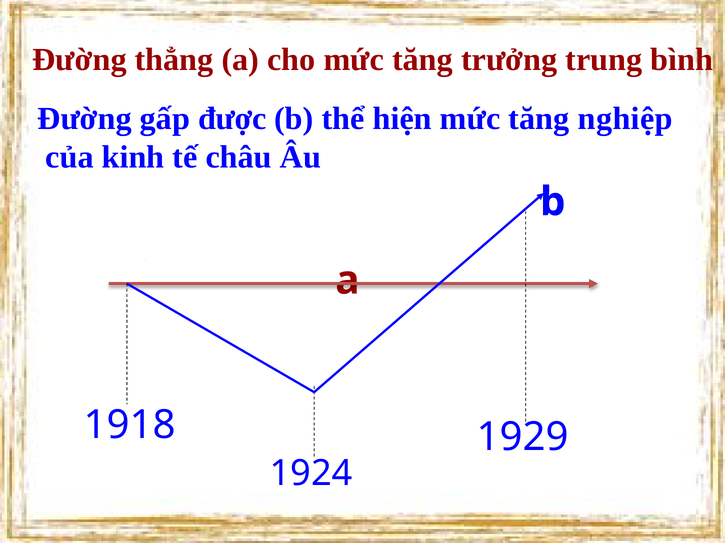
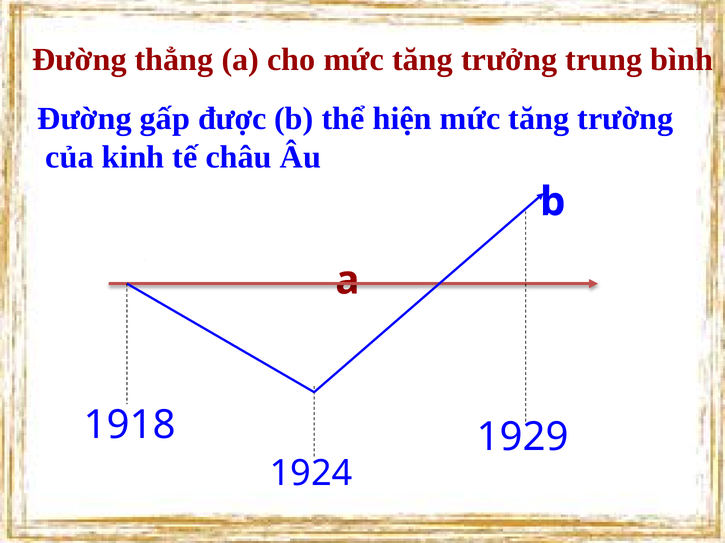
nghiệp: nghiệp -> trường (625, 119)
